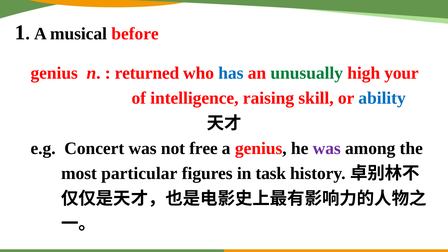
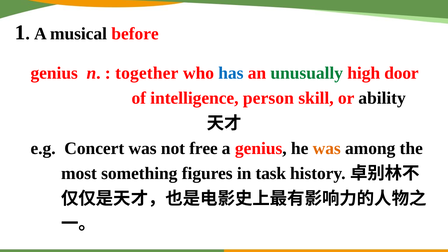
returned: returned -> together (147, 73)
your: your -> door (401, 73)
raising: raising -> person (268, 98)
ability colour: blue -> black (382, 98)
was colour: purple -> orange (327, 148)
particular: particular -> something (139, 174)
